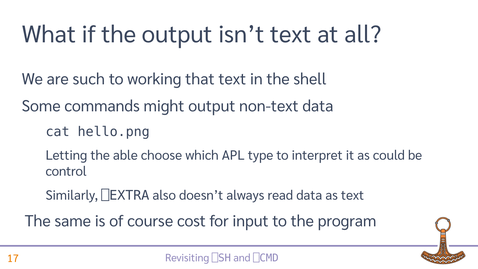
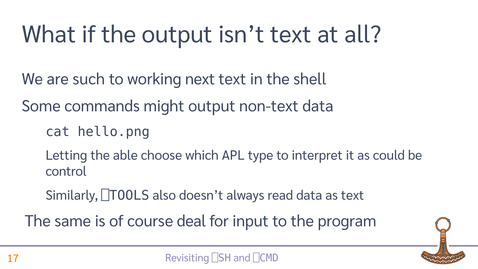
that: that -> next (200, 79)
⎕EXTRA: ⎕EXTRA -> ⎕TOOLS (125, 195)
cost: cost -> deal (191, 221)
